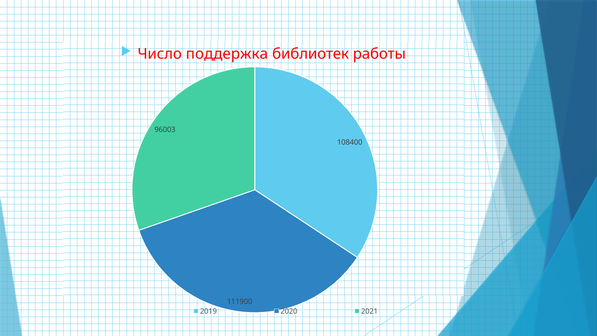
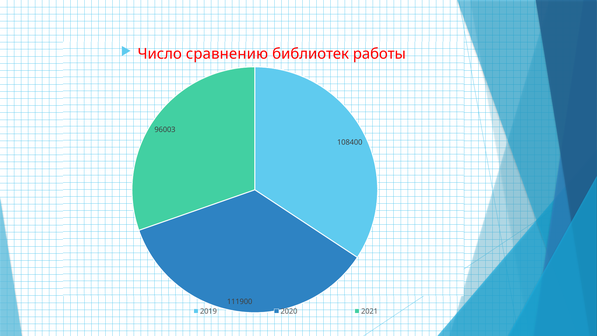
поддержка: поддержка -> сравнению (227, 54)
